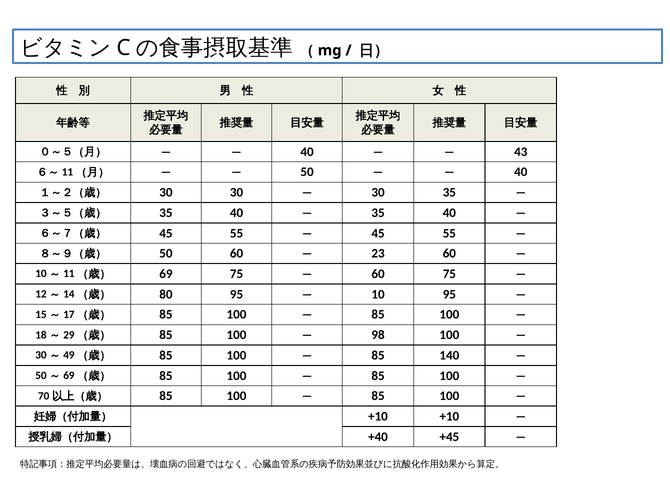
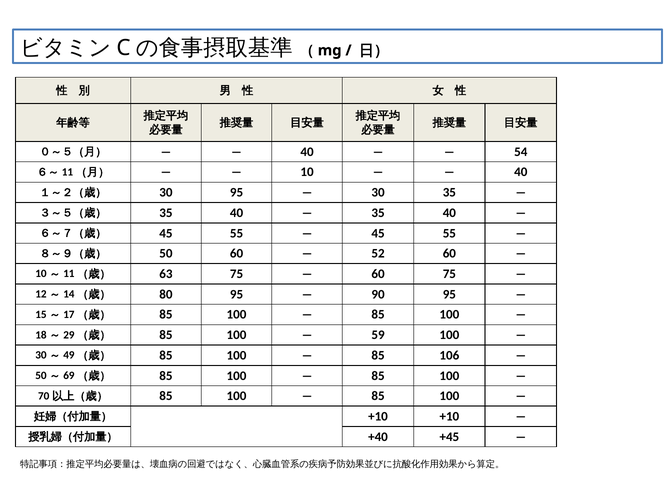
43: 43 -> 54 (521, 152)
50: 50 -> 10 (307, 172)
30 30: 30 -> 95 (237, 192)
23: 23 -> 52 (378, 253)
69: 69 -> 63 (166, 274)
10: 10 -> 90 (378, 294)
98: 98 -> 59 (378, 335)
140: 140 -> 106 (449, 355)
